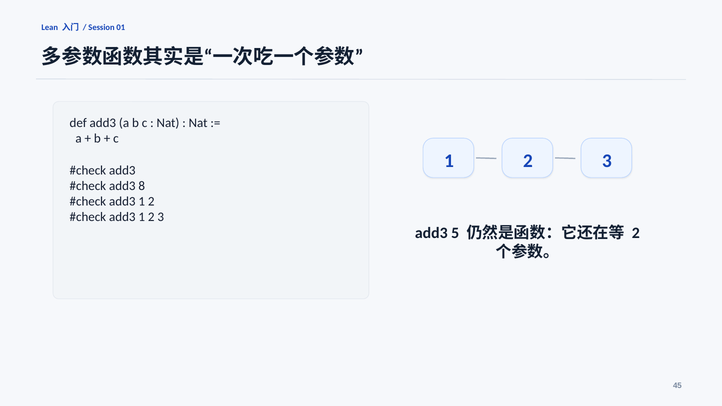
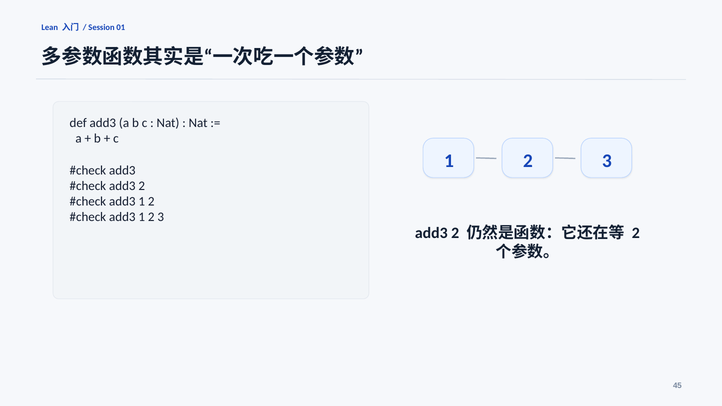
8: 8 -> 2 (142, 186)
5: 5 -> 2 (455, 233)
